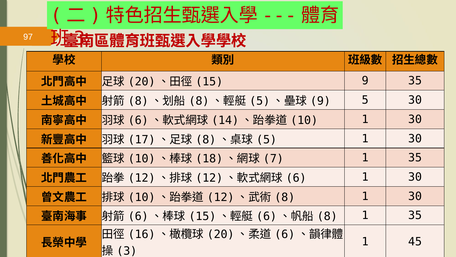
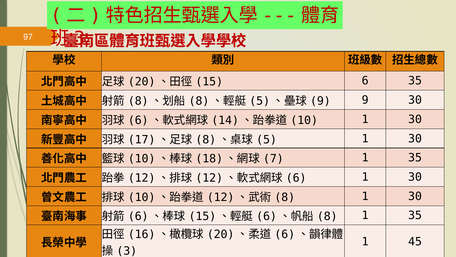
9: 9 -> 6 (365, 81)
5: 5 -> 9 (365, 100)
